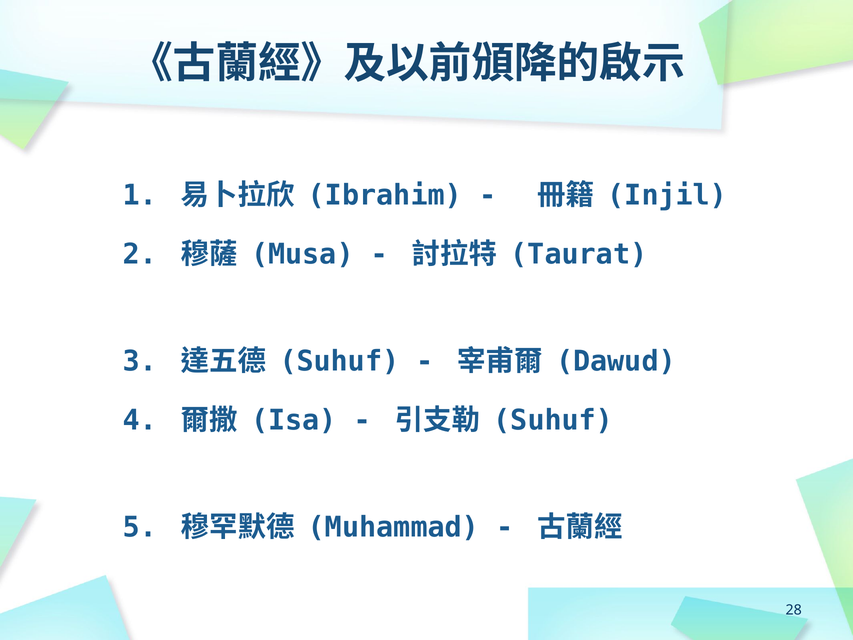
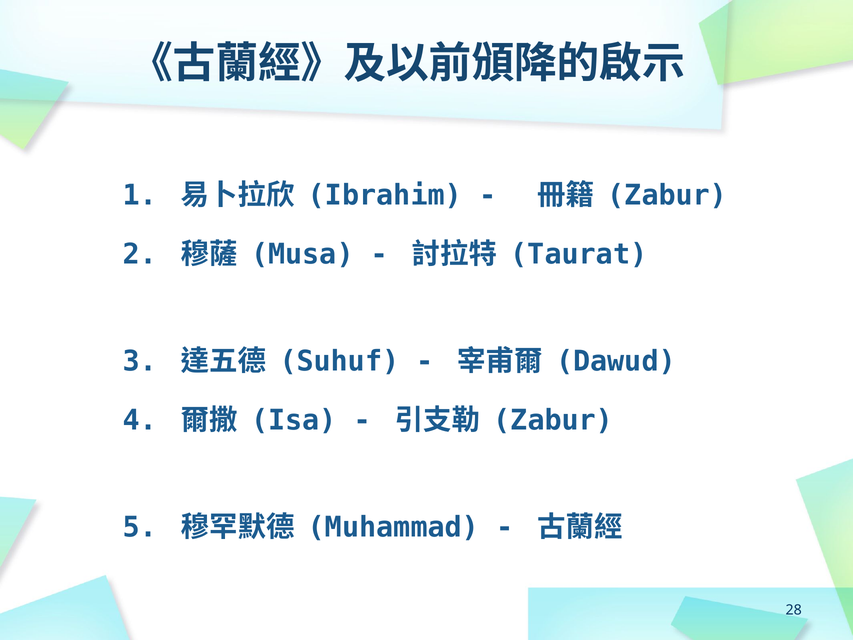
Injil: Injil -> Zabur (667, 195)
Suhuf: Suhuf -> Zabur (553, 420)
